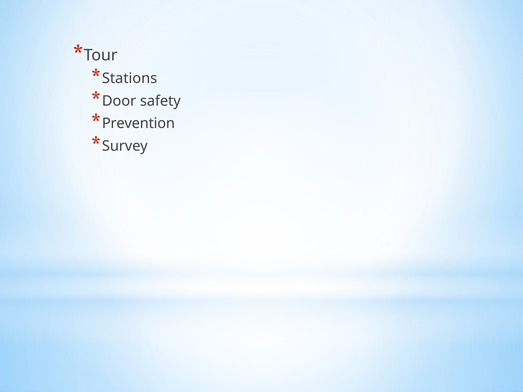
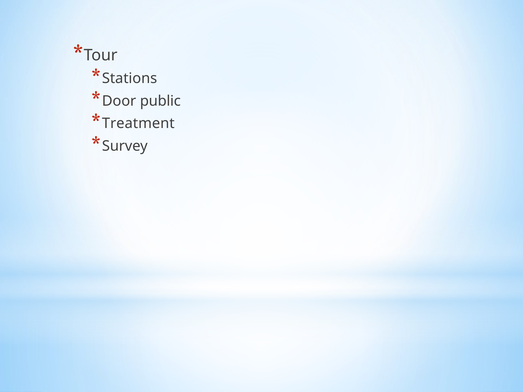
safety: safety -> public (160, 101)
Prevention: Prevention -> Treatment (138, 124)
